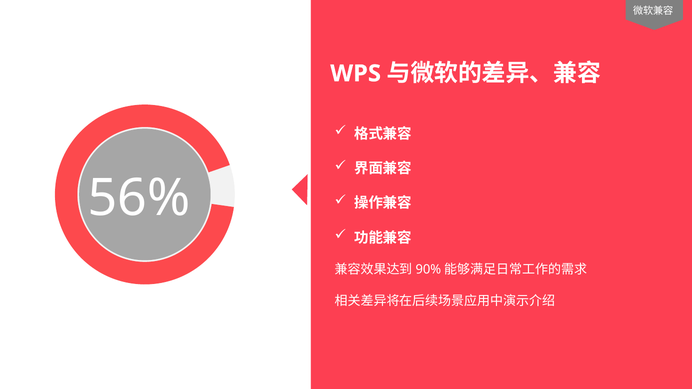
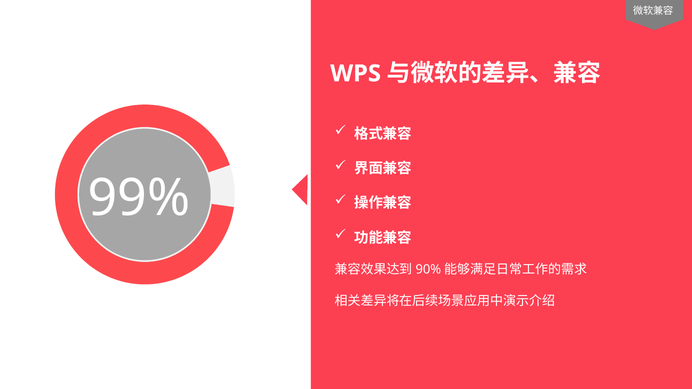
56%: 56% -> 99% (139, 198)
